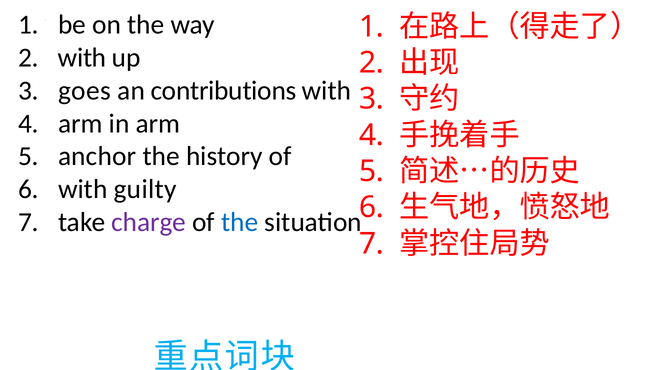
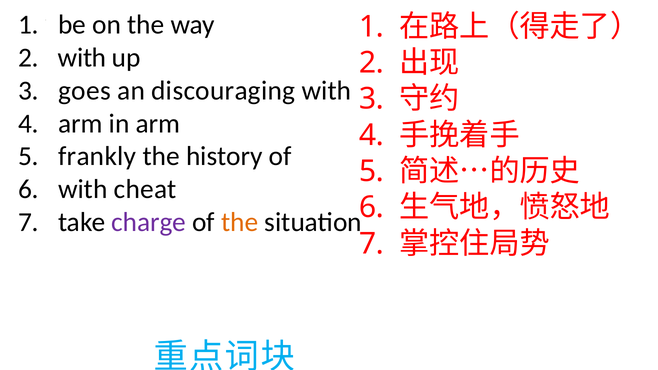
contributions: contributions -> discouraging (223, 91)
anchor: anchor -> frankly (97, 156)
guilty: guilty -> cheat (145, 189)
the colour: blue -> orange (240, 222)
